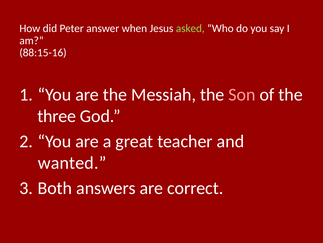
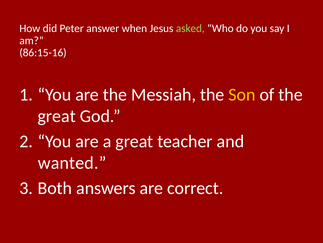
88:15-16: 88:15-16 -> 86:15-16 (43, 53)
Son colour: pink -> yellow (242, 94)
three: three -> great (57, 116)
